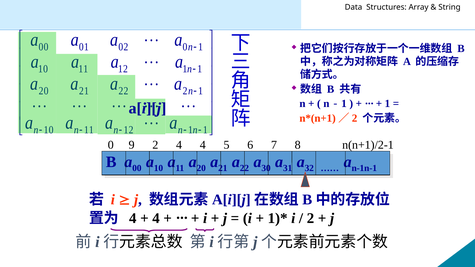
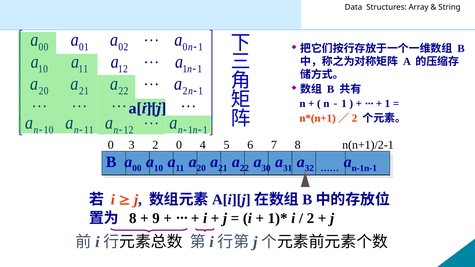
9: 9 -> 3 (132, 145)
2 4: 4 -> 0 (179, 145)
4: 4 -> 8 (133, 218)
4: 4 -> 9 (156, 218)
